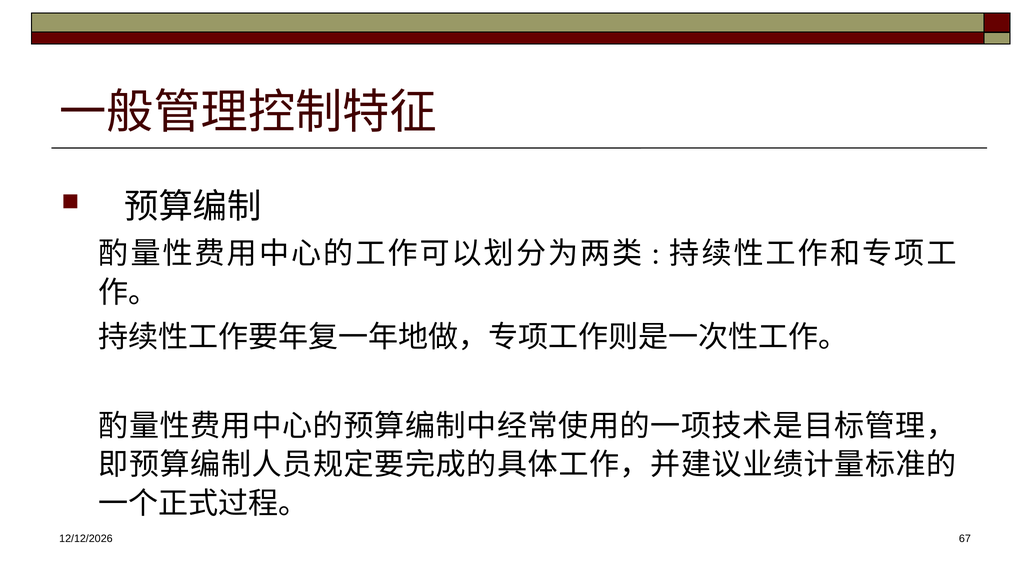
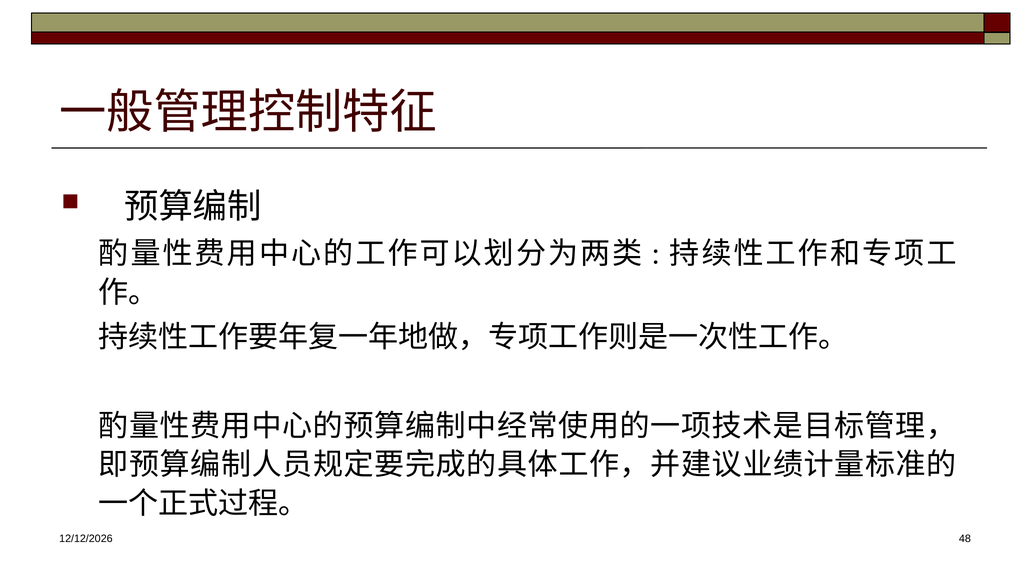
67: 67 -> 48 (965, 539)
